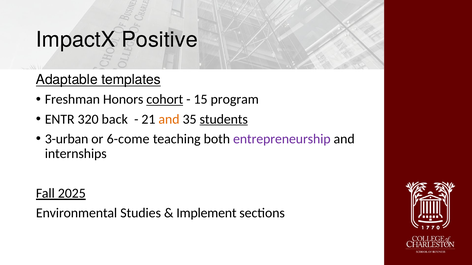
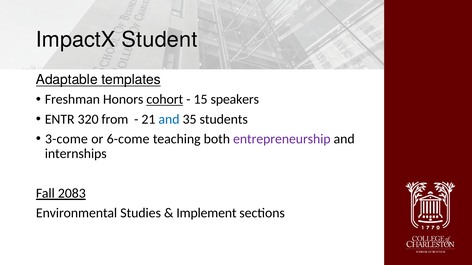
Positive: Positive -> Student (159, 40)
program: program -> speakers (235, 100)
back: back -> from (115, 119)
and colour: orange -> blue (169, 119)
students underline: present -> none (224, 119)
3-urban: 3-urban -> 3-come (66, 139)
2025: 2025 -> 2083 (72, 194)
